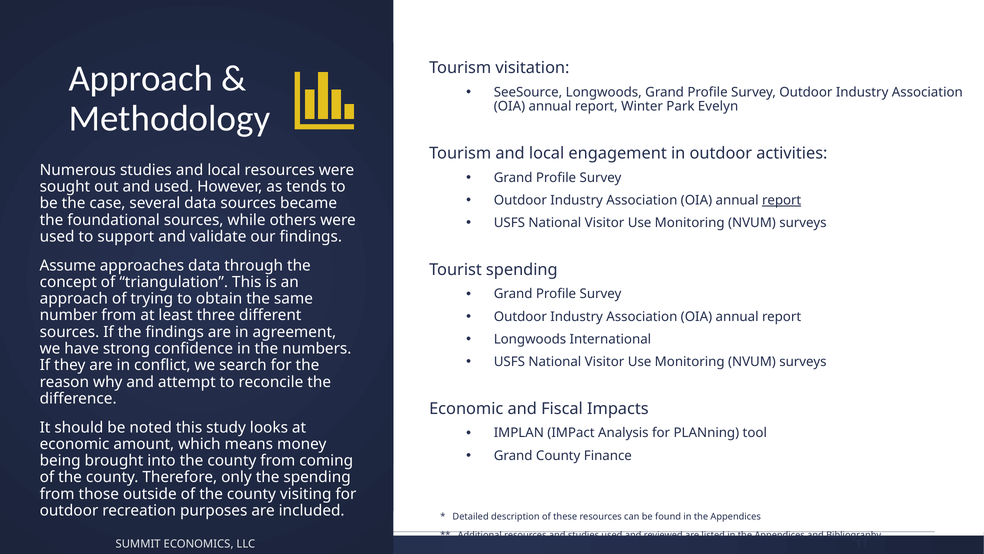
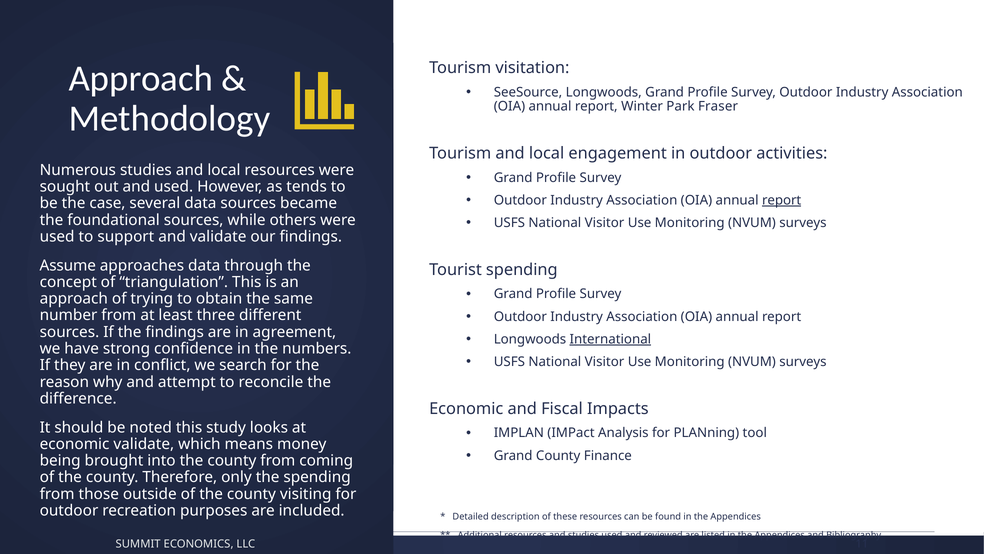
Evelyn: Evelyn -> Fraser (718, 106)
International underline: none -> present (610, 339)
economic amount: amount -> validate (144, 444)
